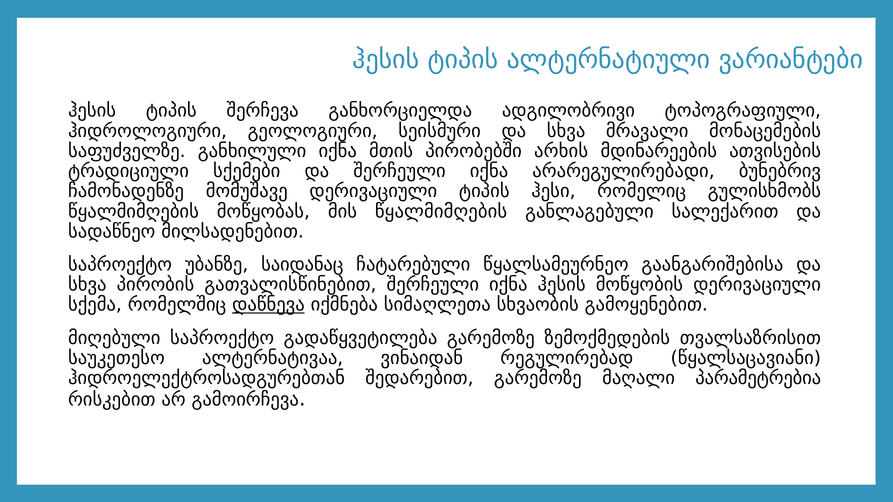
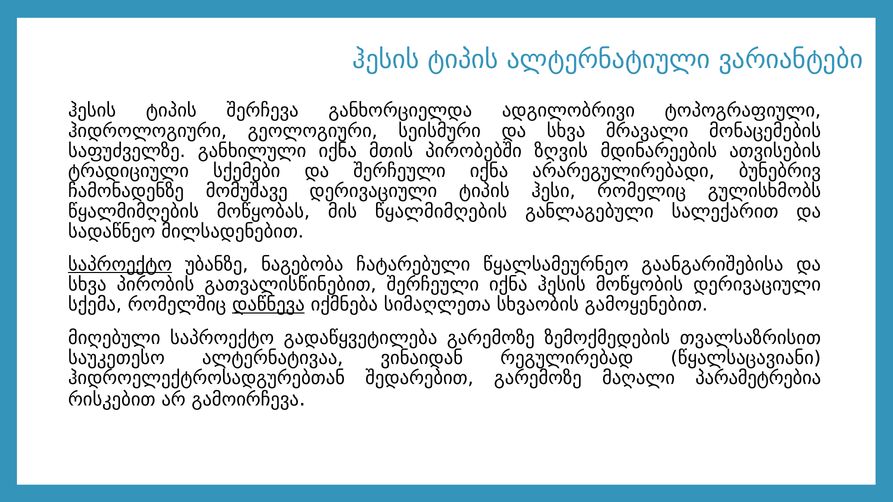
არხის: არხის -> ზღვის (561, 151)
საპროექტო underline: none -> present (120, 265)
საიდანაც: საიდანაც -> ნაგებობა (302, 265)
